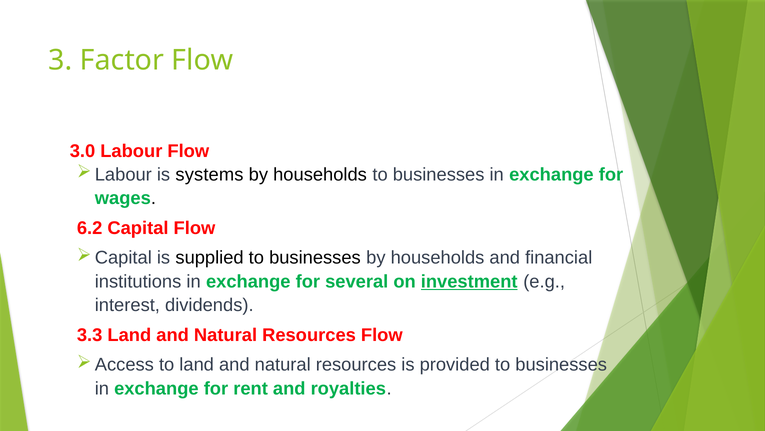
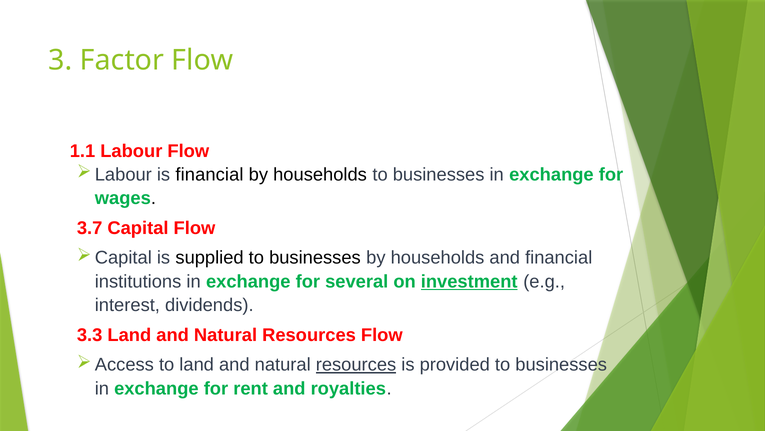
3.0: 3.0 -> 1.1 (82, 151)
is systems: systems -> financial (210, 174)
6.2: 6.2 -> 3.7 (90, 228)
resources underline: none -> present (356, 364)
